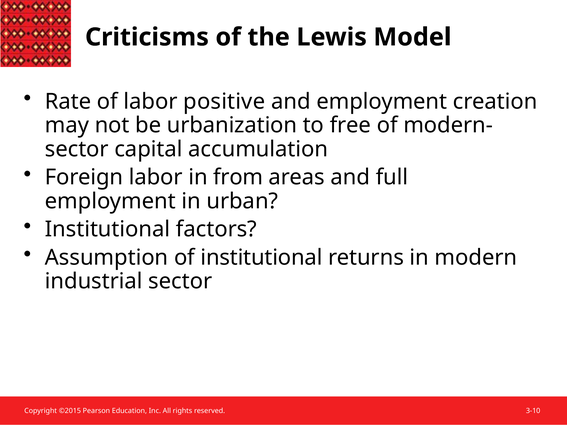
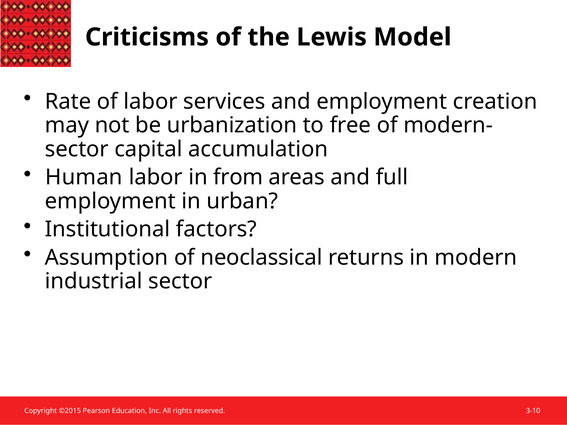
positive: positive -> services (224, 102)
Foreign: Foreign -> Human (84, 177)
of institutional: institutional -> neoclassical (262, 258)
